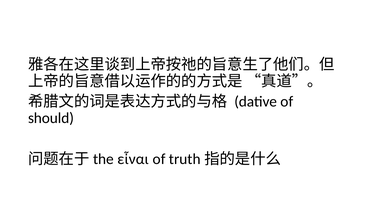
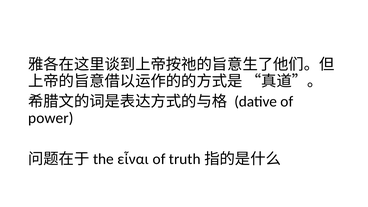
should: should -> power (51, 118)
